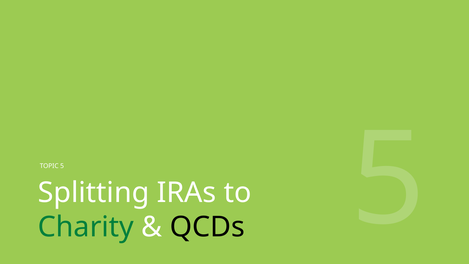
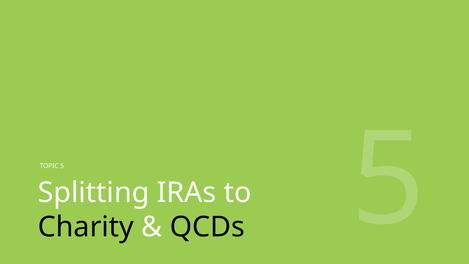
Charity colour: green -> black (86, 227)
